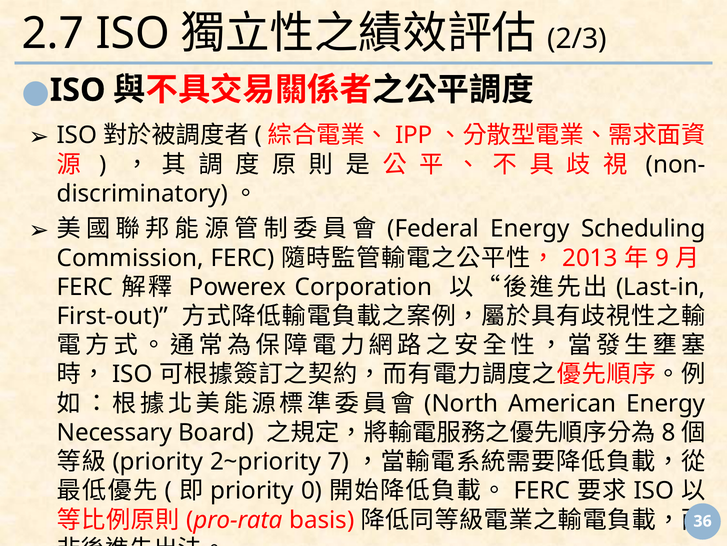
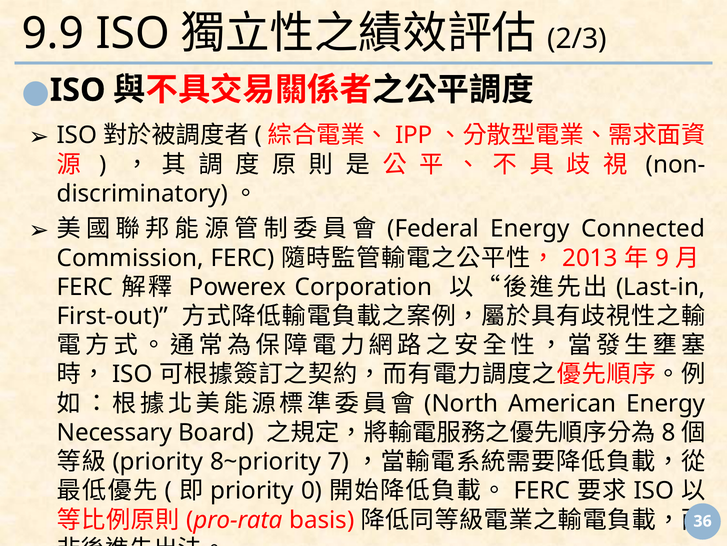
2.7: 2.7 -> 9.9 (53, 33)
Scheduling: Scheduling -> Connected (643, 229)
2~priority: 2~priority -> 8~priority (266, 461)
